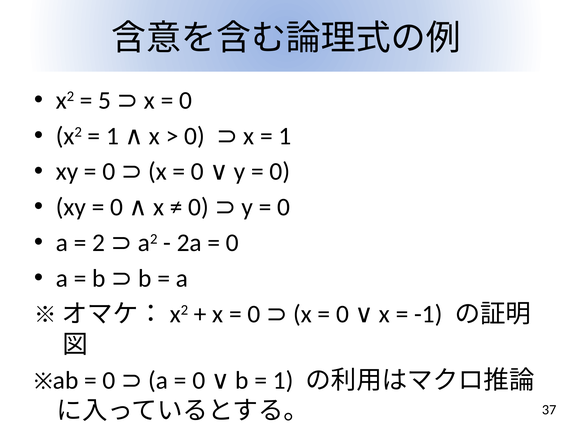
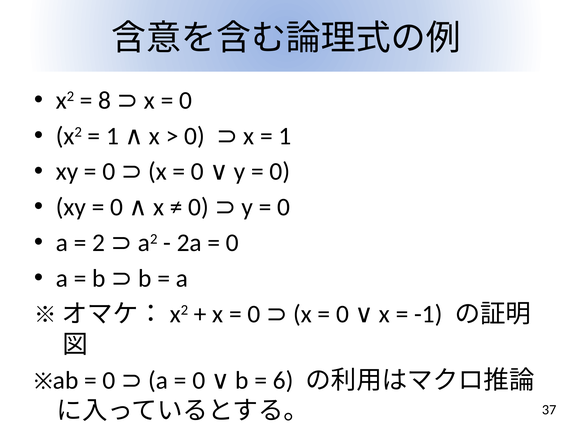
5: 5 -> 8 (105, 100)
1: 1 -> 6 (283, 380)
